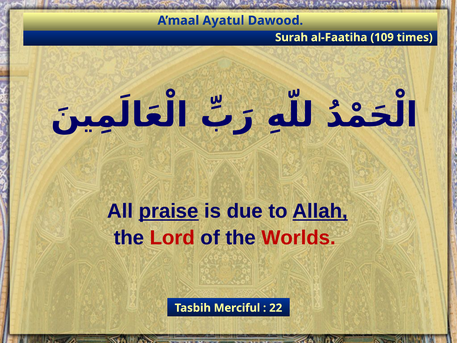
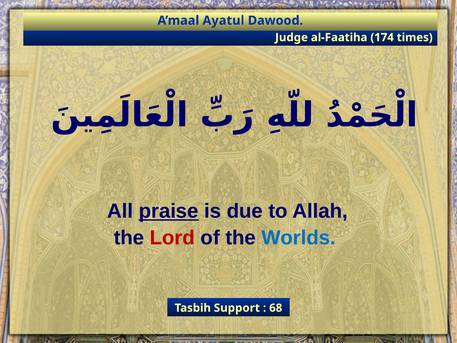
Surah: Surah -> Judge (291, 37)
109: 109 -> 174 (382, 37)
Allah underline: present -> none (320, 211)
Worlds colour: red -> blue (299, 238)
Merciful: Merciful -> Support (237, 308)
22: 22 -> 68 (276, 308)
